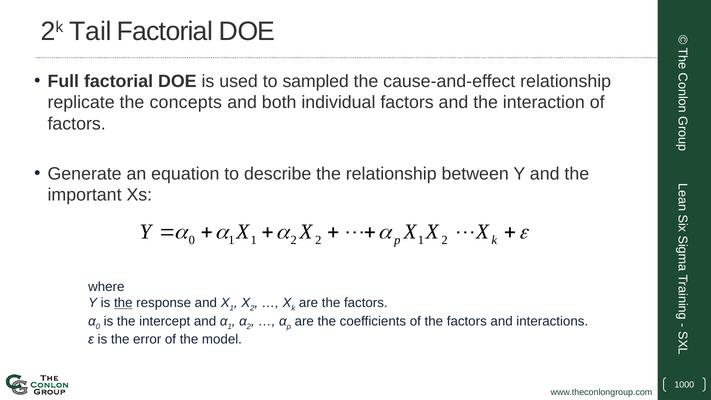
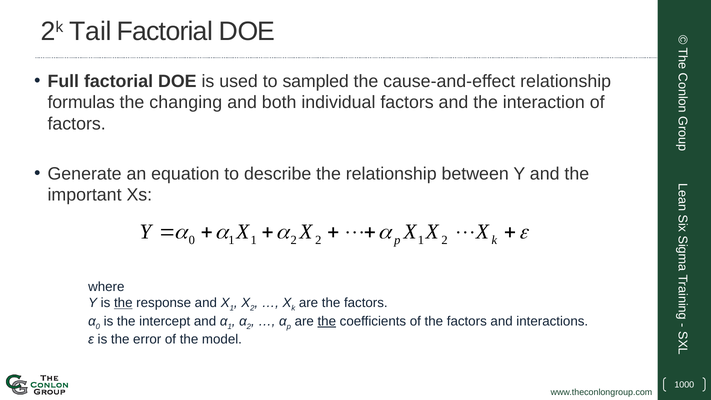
replicate: replicate -> formulas (81, 103)
concepts: concepts -> changing (186, 103)
the underline: none -> present (327, 321)
